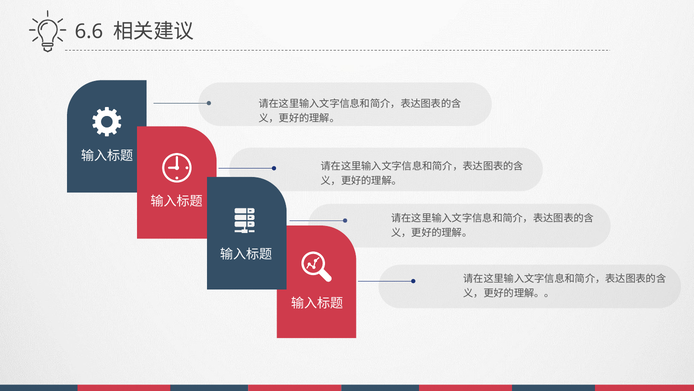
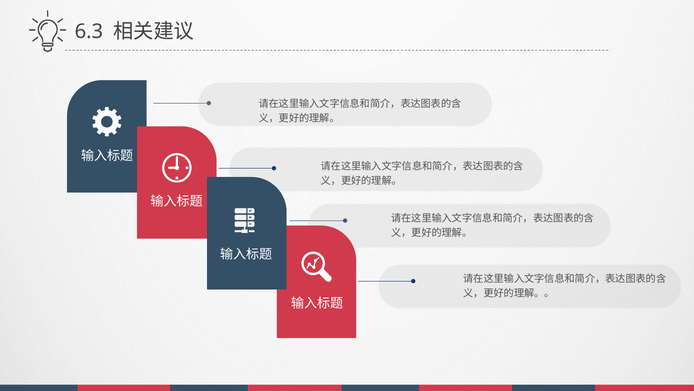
6.6: 6.6 -> 6.3 (89, 32)
